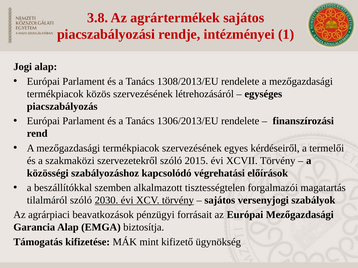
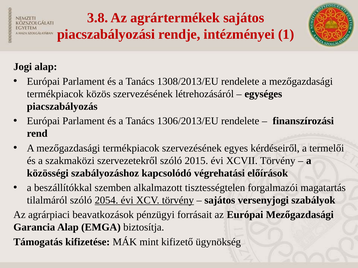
2030: 2030 -> 2054 (106, 201)
